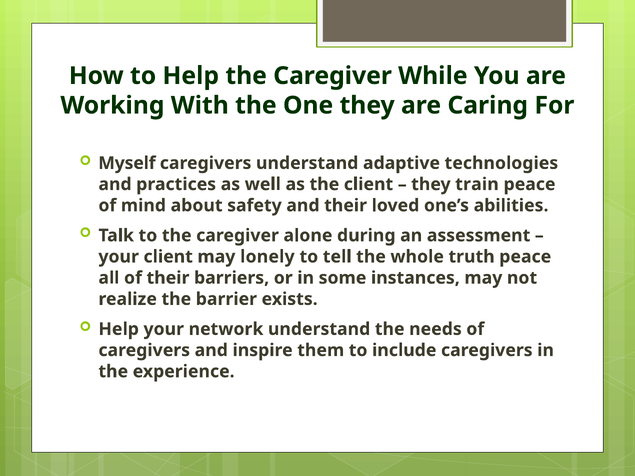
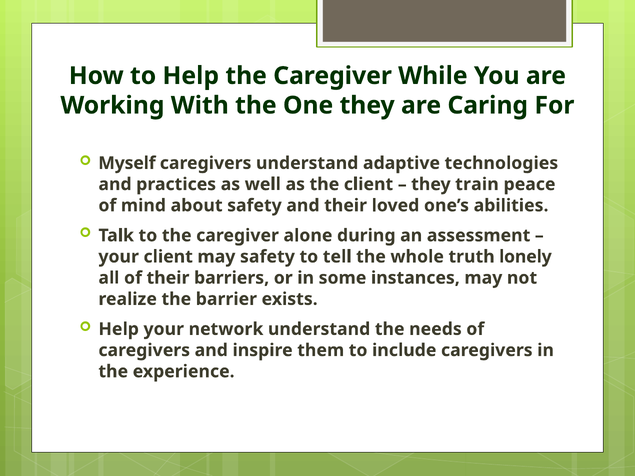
may lonely: lonely -> safety (267, 257)
truth peace: peace -> lonely (525, 257)
